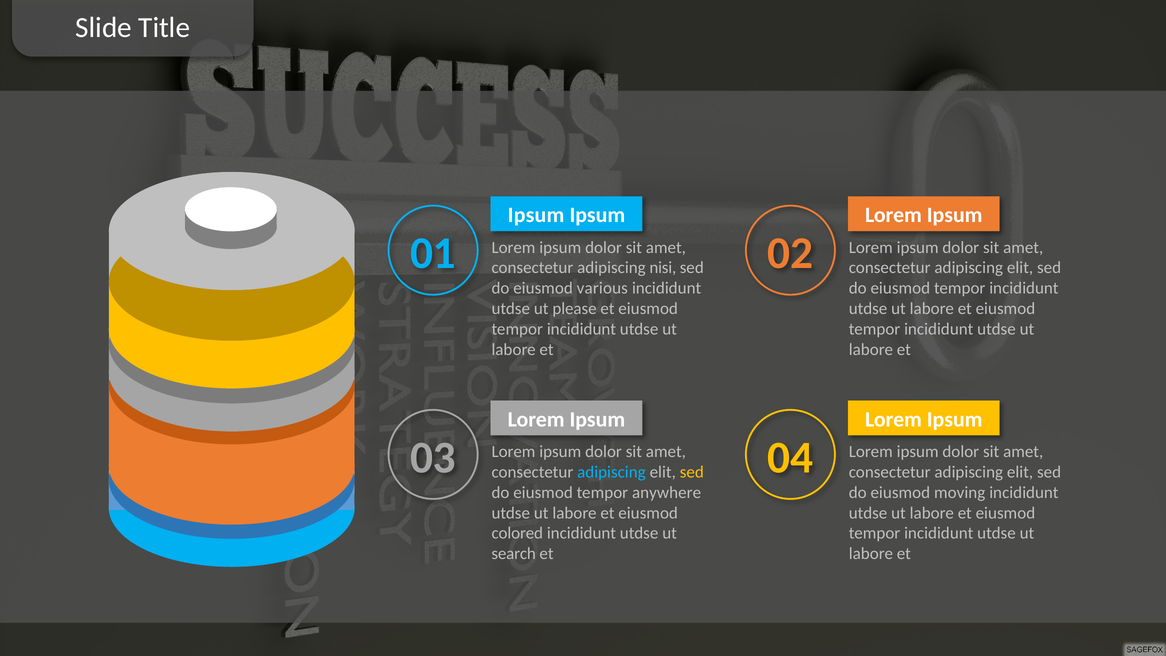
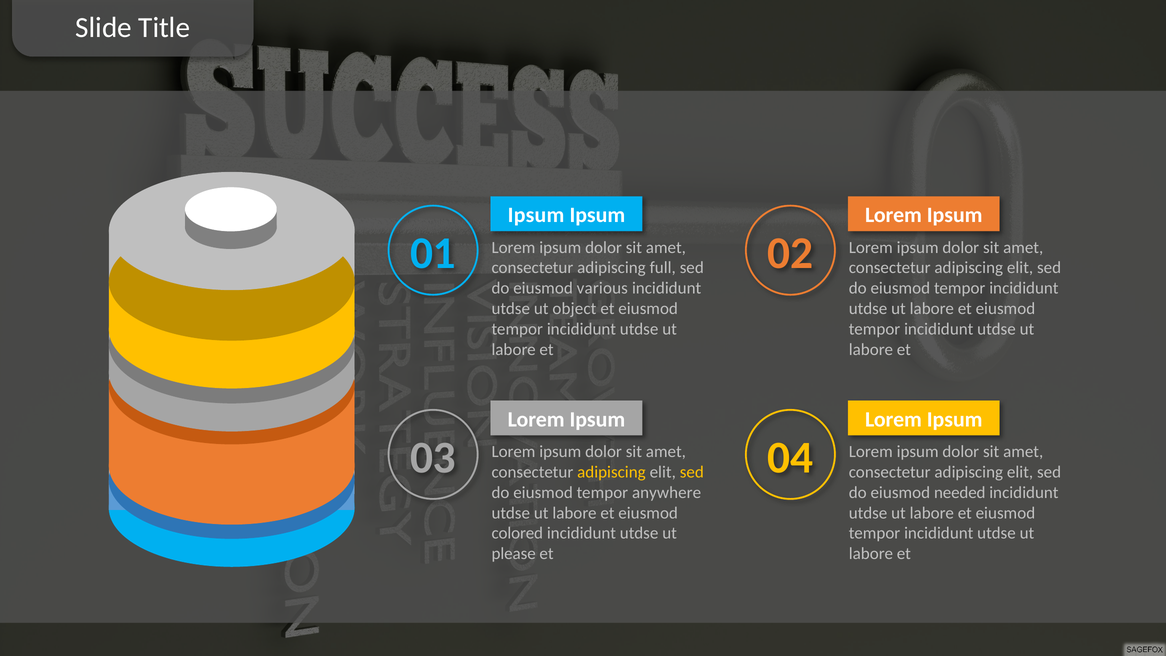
nisi: nisi -> full (663, 268)
please: please -> object (574, 309)
adipiscing colour: light blue -> yellow (611, 472)
moving: moving -> needed (960, 492)
search: search -> please (514, 554)
